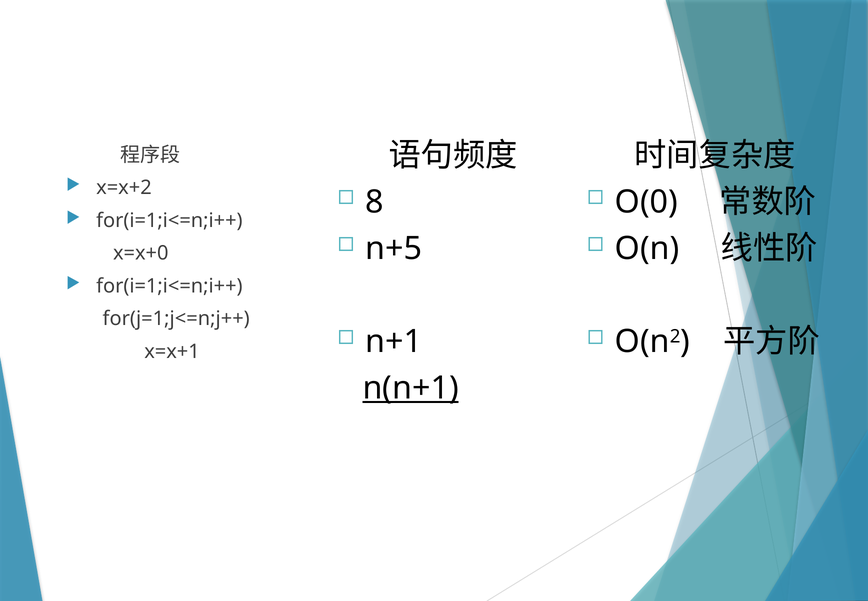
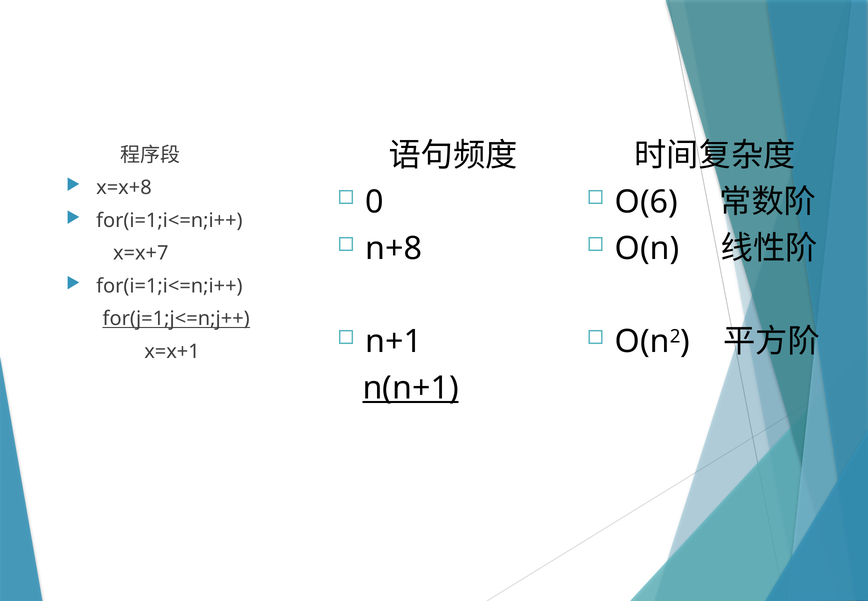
x=x+2: x=x+2 -> x=x+8 (124, 188)
8: 8 -> 0 (375, 202)
O(0: O(0 -> O(6 (646, 202)
n+5: n+5 -> n+8 (394, 249)
x=x+0: x=x+0 -> x=x+7 (141, 253)
for(j=1;j<=n;j++ underline: none -> present (176, 319)
